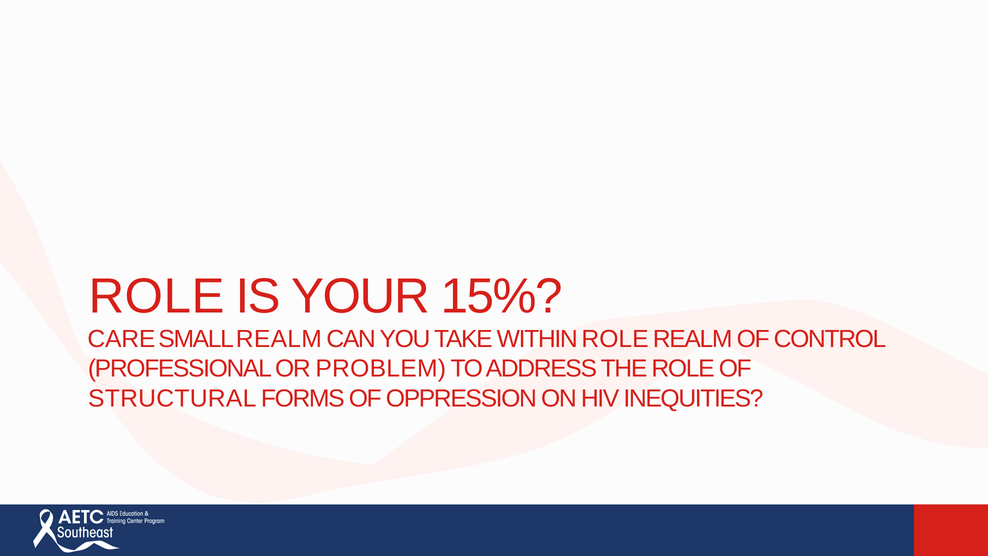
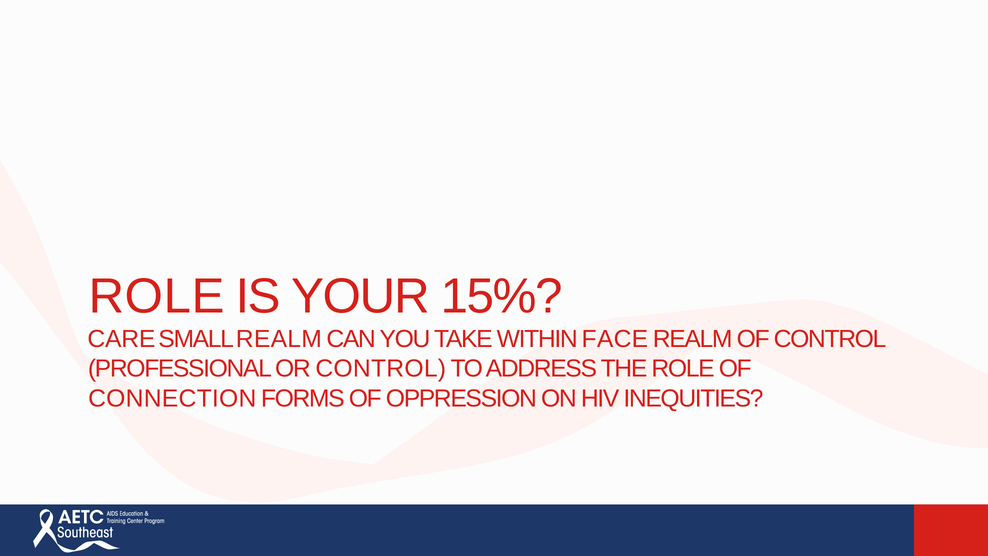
WITHIN ROLE: ROLE -> FACE (615, 339)
OR PROBLEM: PROBLEM -> CONTROL (381, 369)
STRUCTURAL: STRUCTURAL -> CONNECTION (172, 398)
